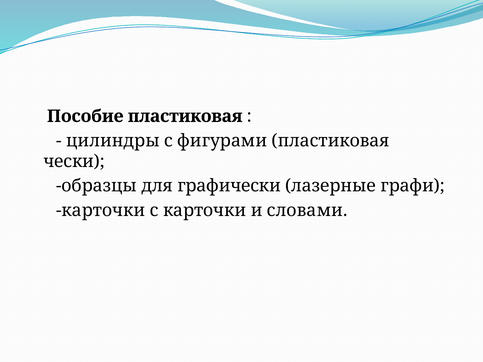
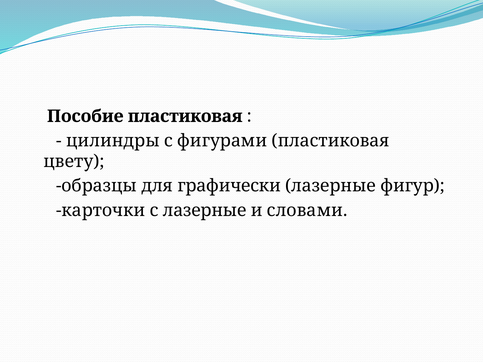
чески: чески -> цвету (74, 162)
графи: графи -> фигур (413, 186)
с карточки: карточки -> лазерные (205, 210)
